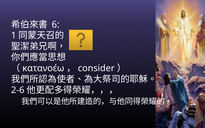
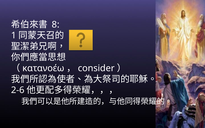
6: 6 -> 8 (56, 25)
